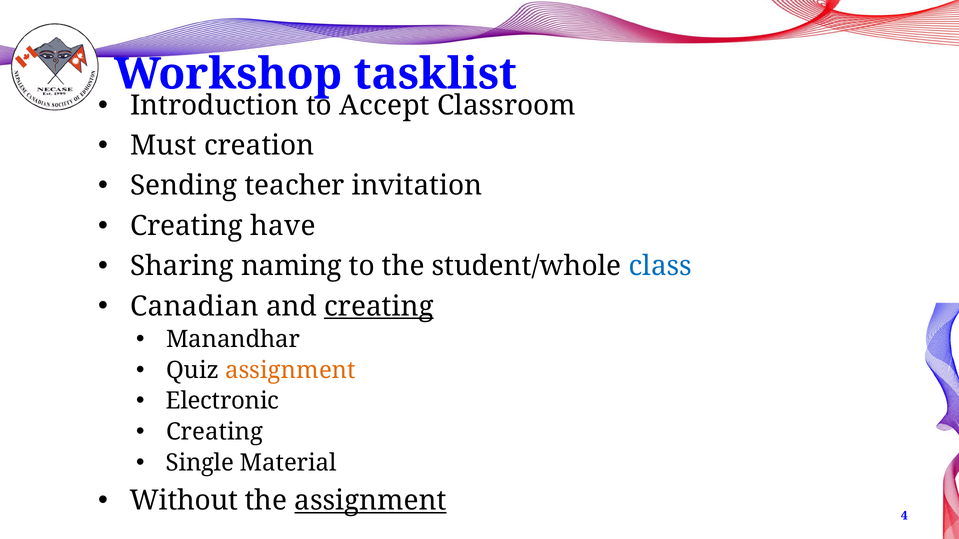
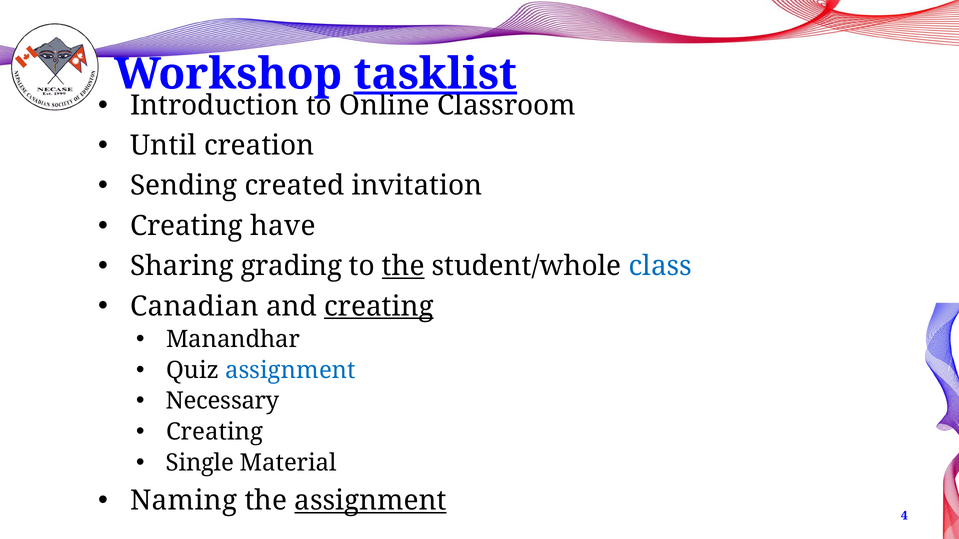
tasklist underline: none -> present (435, 74)
Accept: Accept -> Online (385, 105)
Must: Must -> Until (163, 146)
teacher: teacher -> created (295, 186)
naming: naming -> grading (291, 266)
the underline: none -> present (403, 266)
assignment colour: orange -> blue (290, 370)
Electronic: Electronic -> Necessary (223, 401)
Without: Without -> Naming (184, 501)
